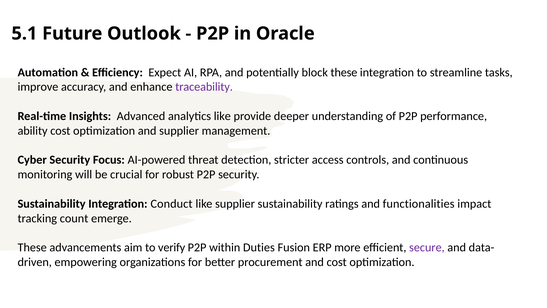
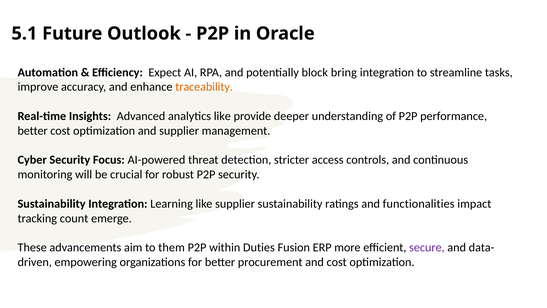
block these: these -> bring (344, 72)
traceability colour: purple -> orange (204, 87)
ability: ability -> better (33, 131)
Conduct: Conduct -> Learning (172, 204)
verify: verify -> them (172, 247)
